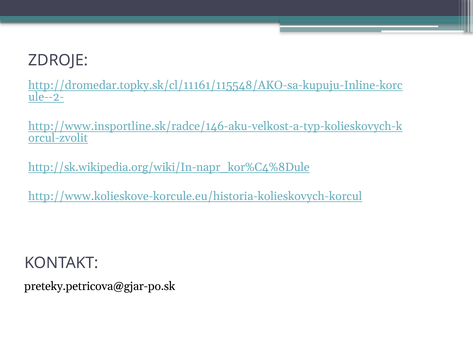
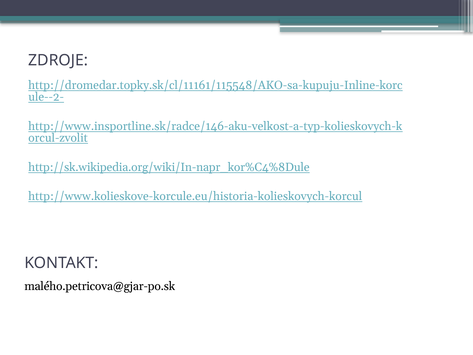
preteky.petricova@gjar-po.sk: preteky.petricova@gjar-po.sk -> malého.petricova@gjar-po.sk (100, 286)
